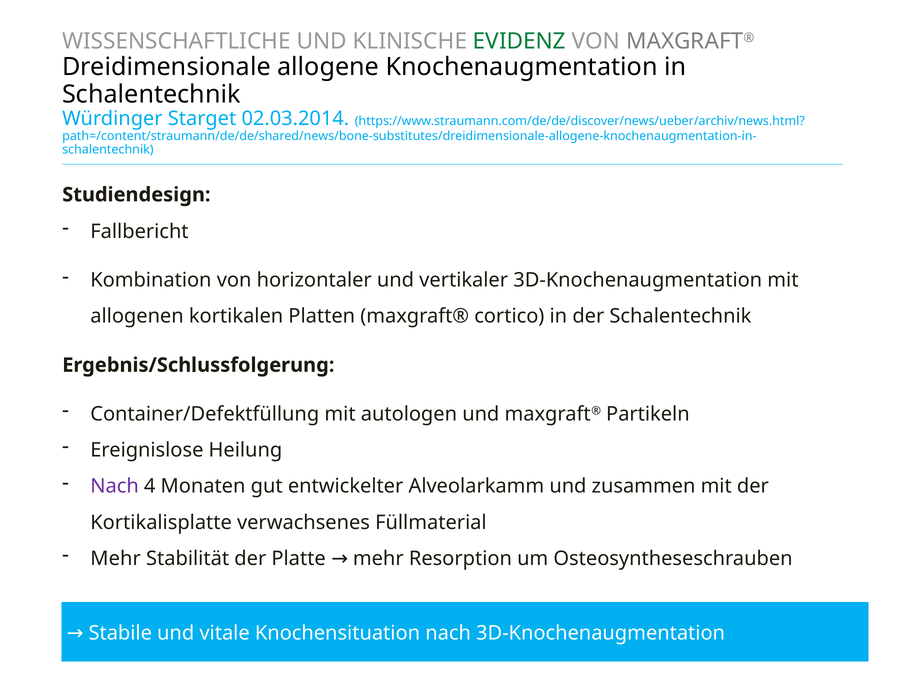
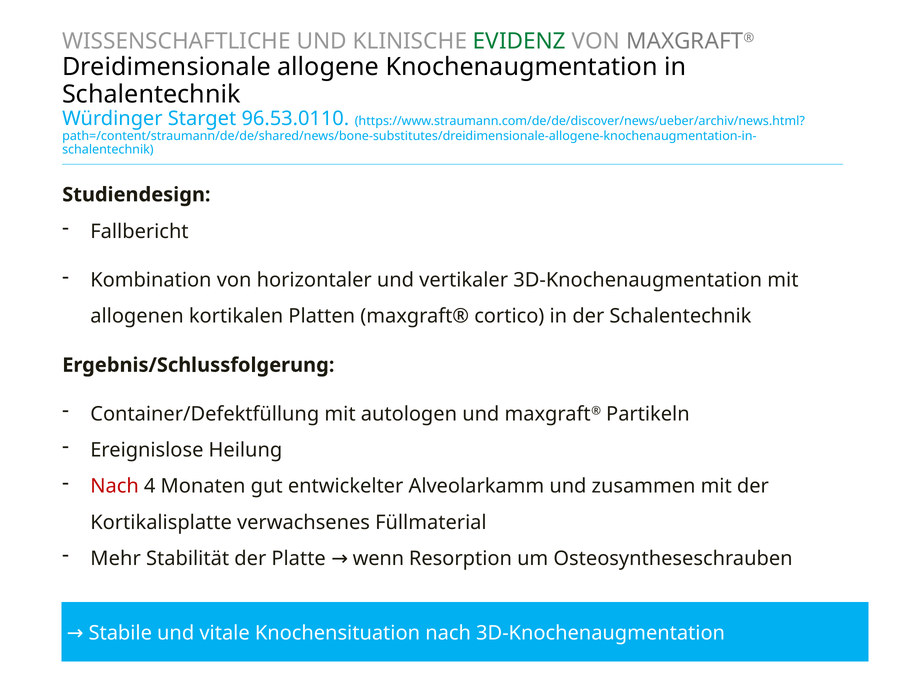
02.03.2014: 02.03.2014 -> 96.53.0110 (295, 119)
Nach colour: purple -> red (115, 486)
Platte mehr: mehr -> wenn (378, 558)
